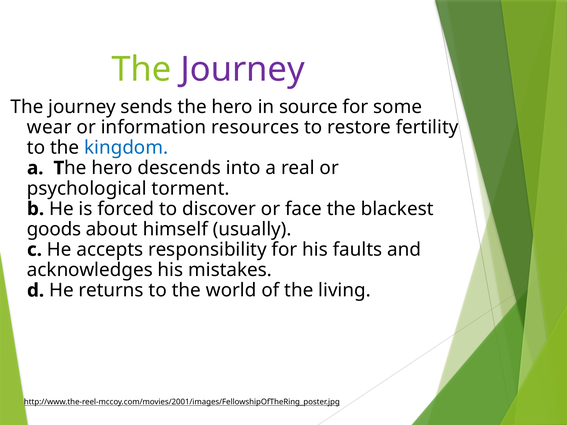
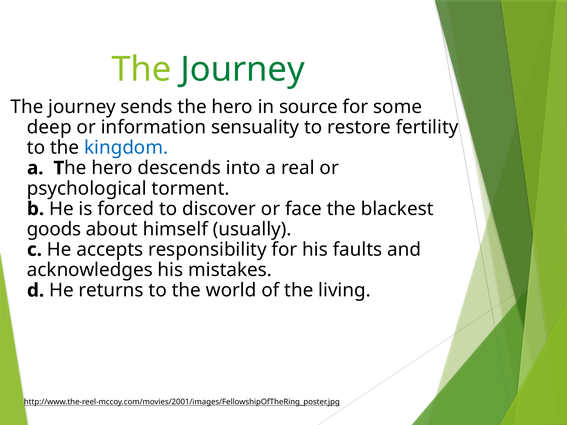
Journey colour: purple -> green (243, 70)
wear: wear -> deep (49, 127)
resources: resources -> sensuality (255, 127)
